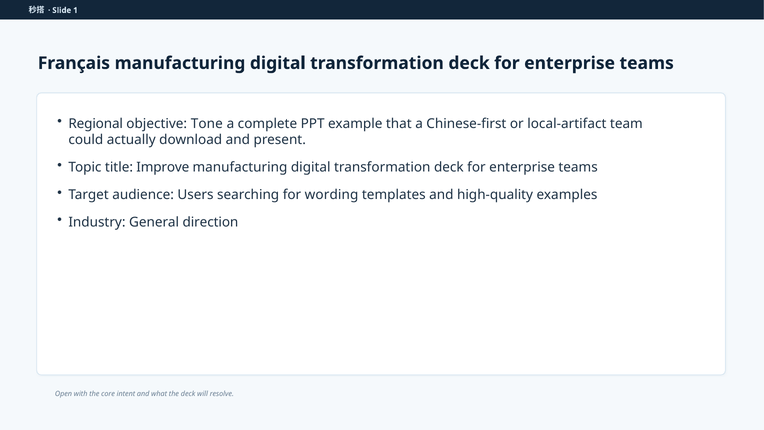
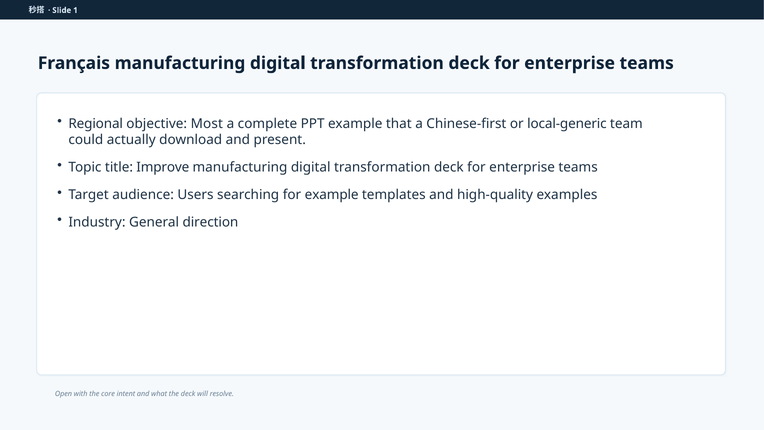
Tone: Tone -> Most (207, 124)
local-artifact: local-artifact -> local-generic (567, 124)
for wording: wording -> example (332, 195)
